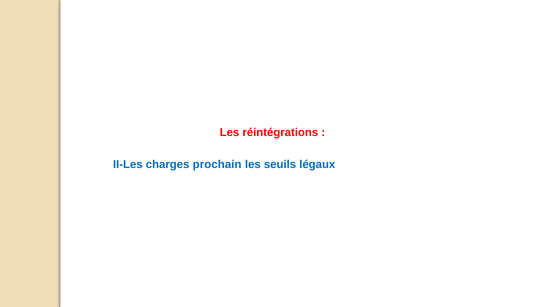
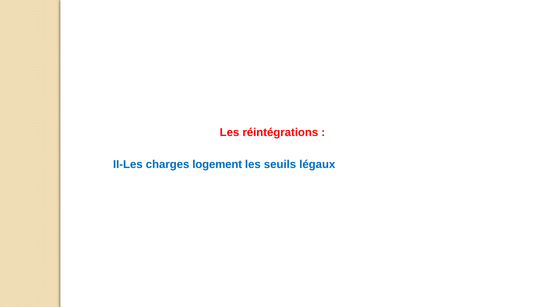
prochain: prochain -> logement (217, 164)
